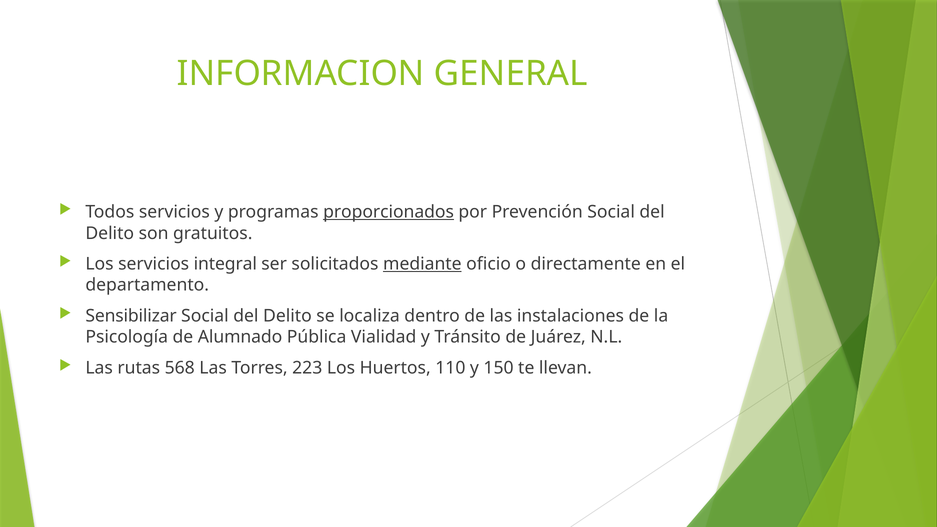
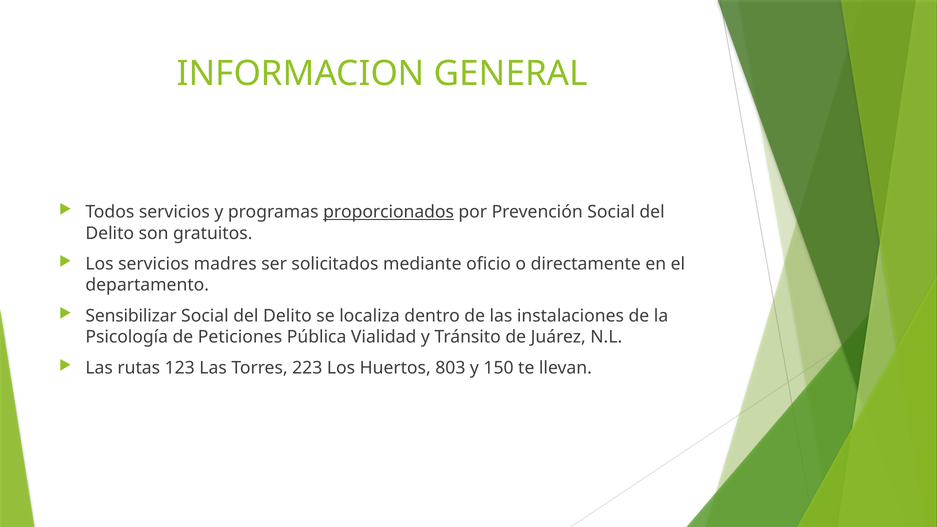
integral: integral -> madres (225, 264)
mediante underline: present -> none (422, 264)
Alumnado: Alumnado -> Peticiones (240, 337)
568: 568 -> 123 (180, 368)
110: 110 -> 803 (450, 368)
